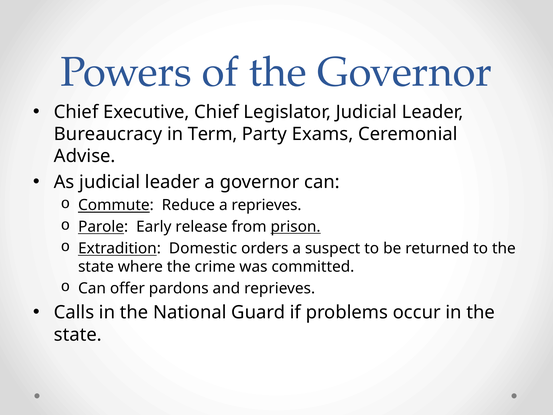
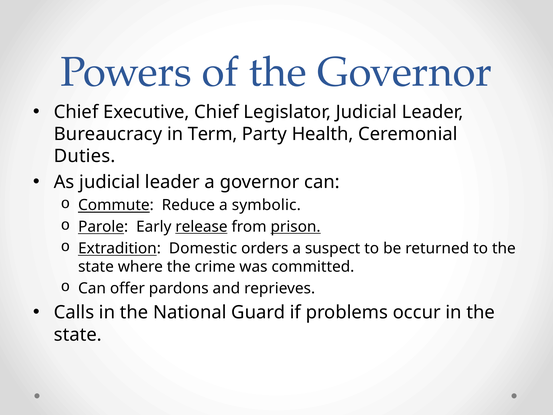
Exams: Exams -> Health (323, 134)
Advise: Advise -> Duties (85, 156)
a reprieves: reprieves -> symbolic (266, 205)
release underline: none -> present (201, 227)
